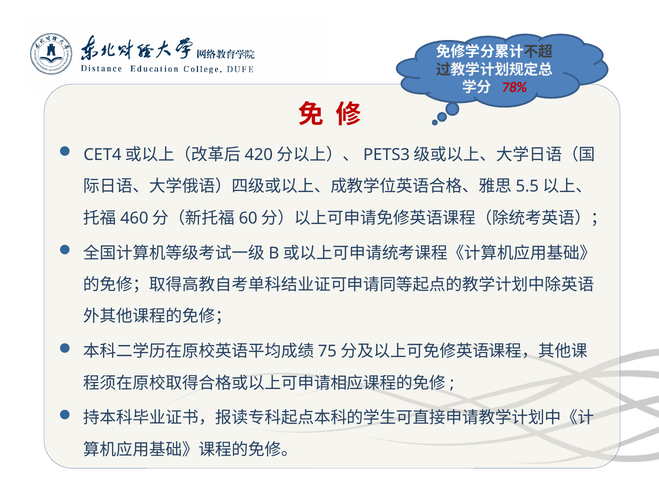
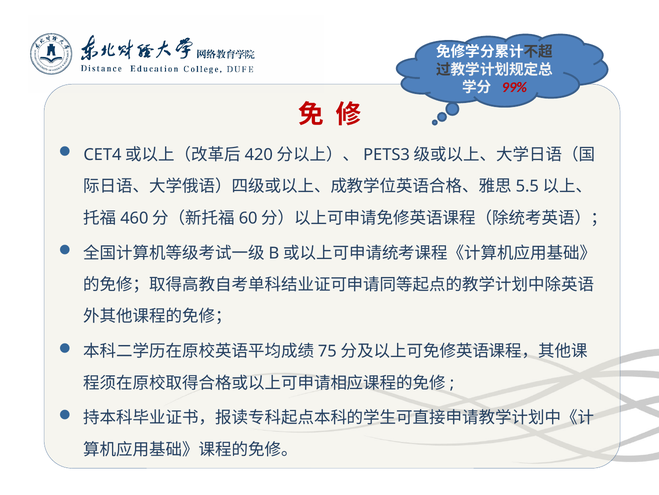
78%: 78% -> 99% (514, 87)
